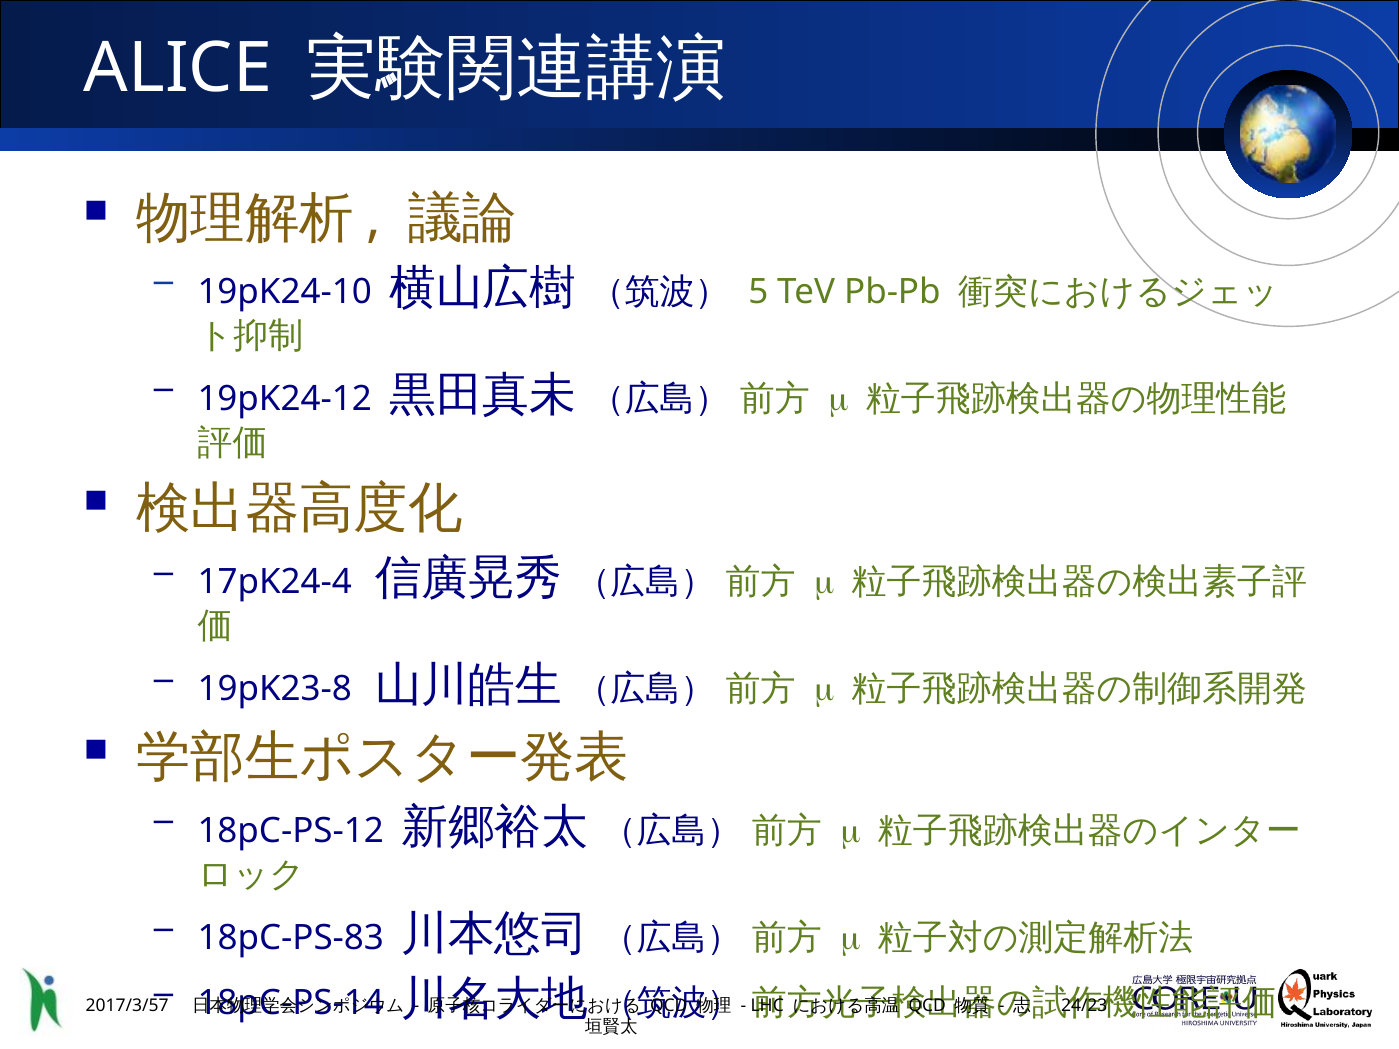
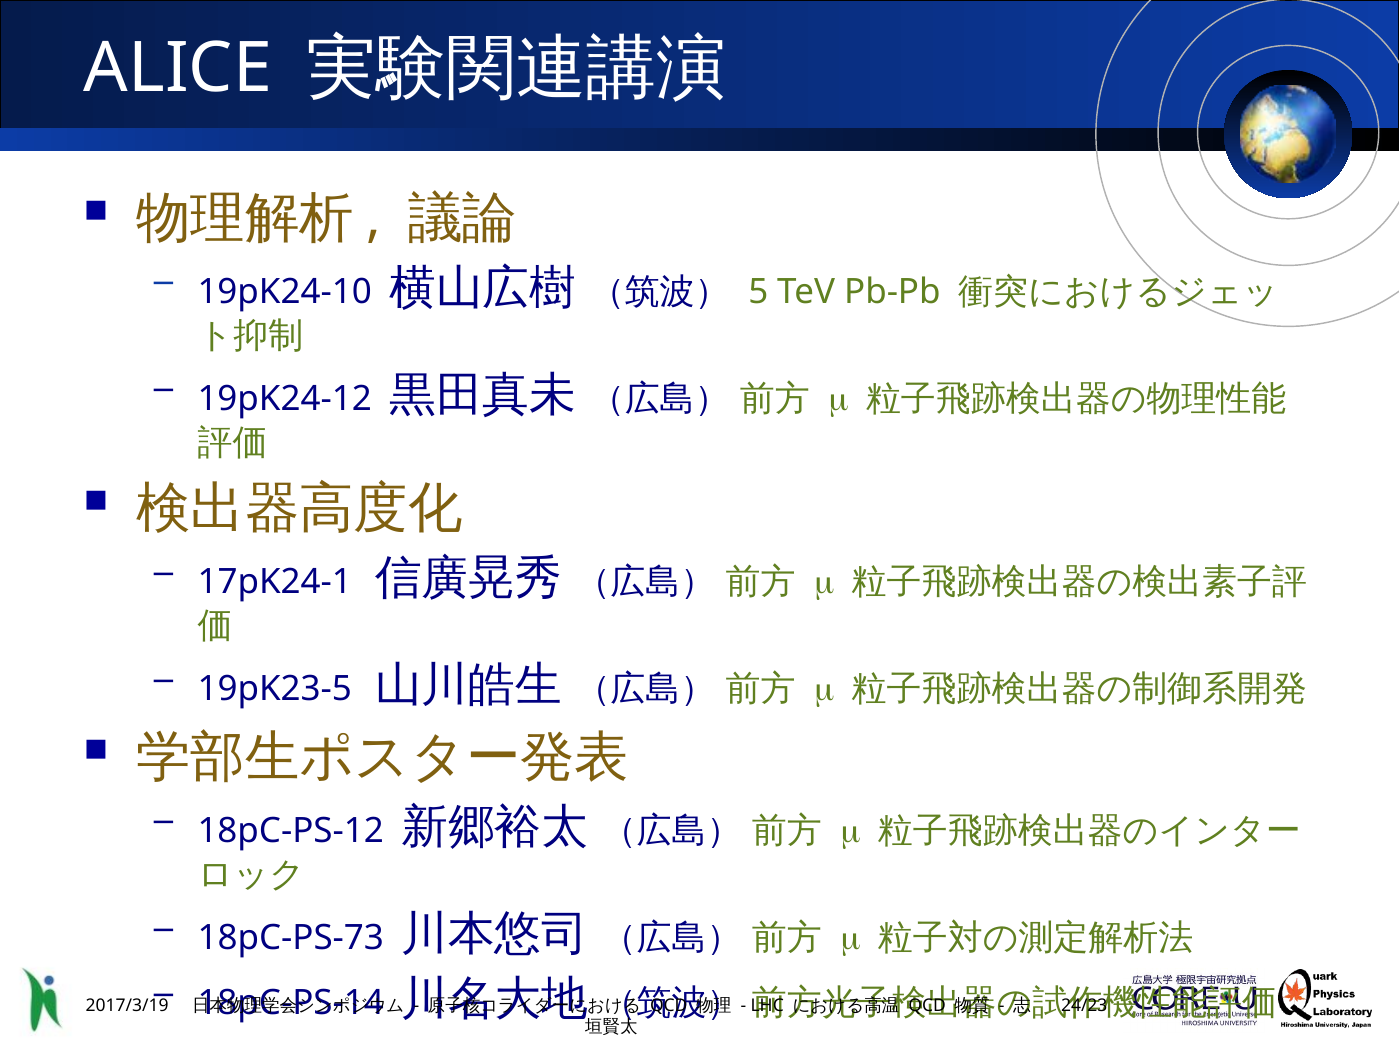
17pK24-4: 17pK24-4 -> 17pK24-1 (275, 582)
19pK23-8: 19pK23-8 -> 19pK23-5 (275, 690)
18pC-PS-83: 18pC-PS-83 -> 18pC-PS-73 (291, 938)
2017/3/57: 2017/3/57 -> 2017/3/19 (127, 1006)
